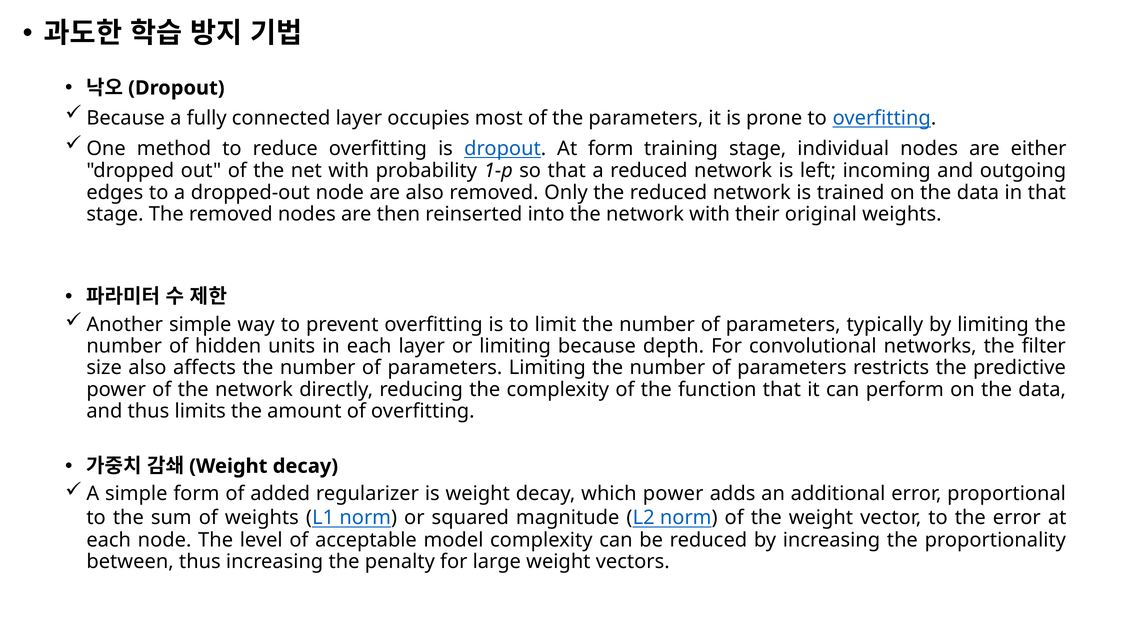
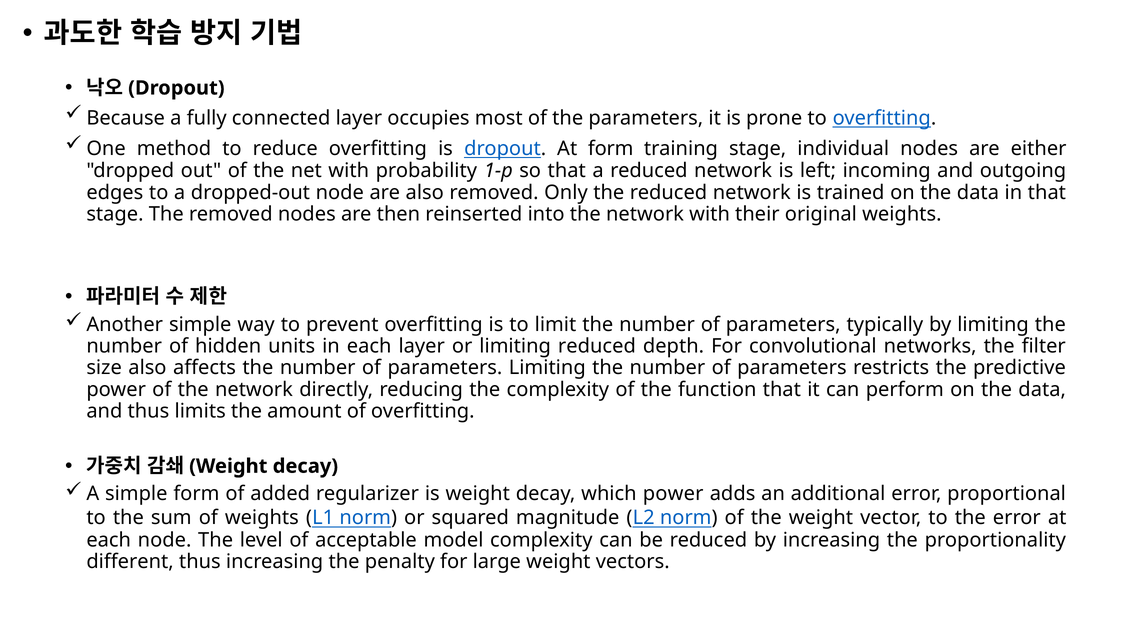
limiting because: because -> reduced (597, 346)
between: between -> different (130, 562)
